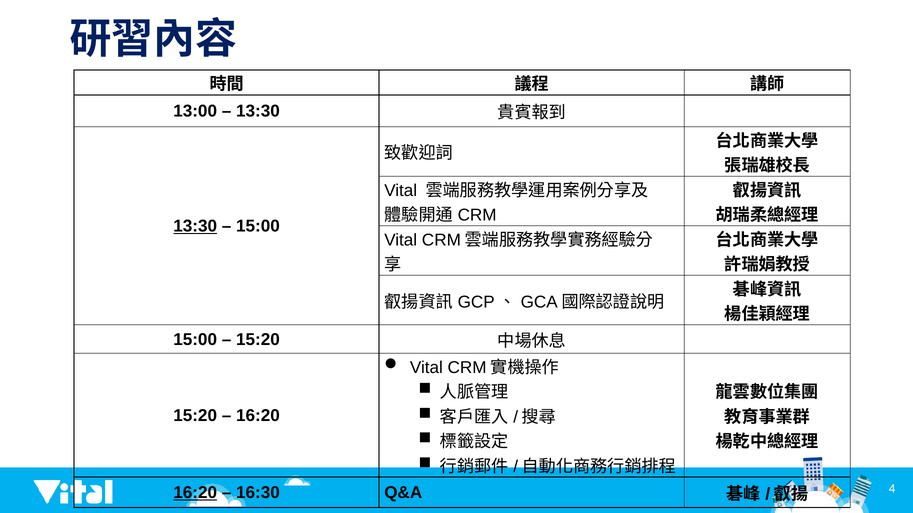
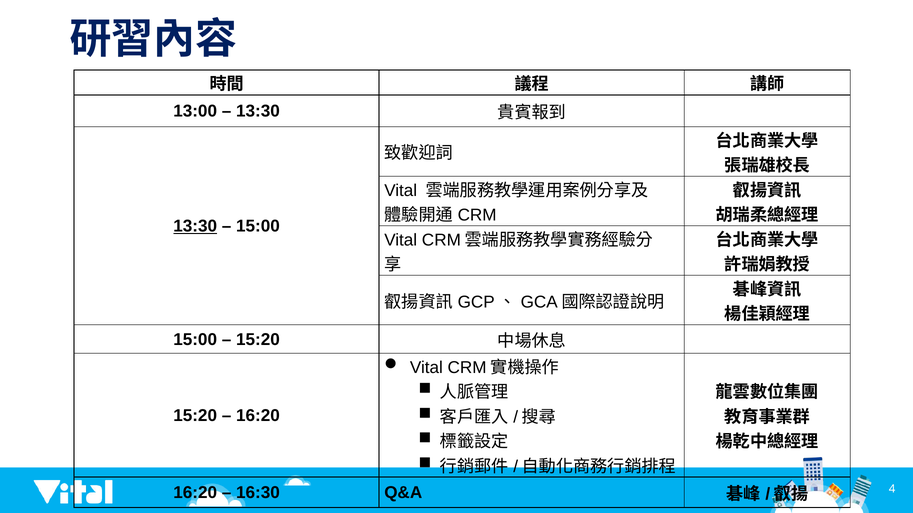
16:20 underline: present -> none (195, 493)
